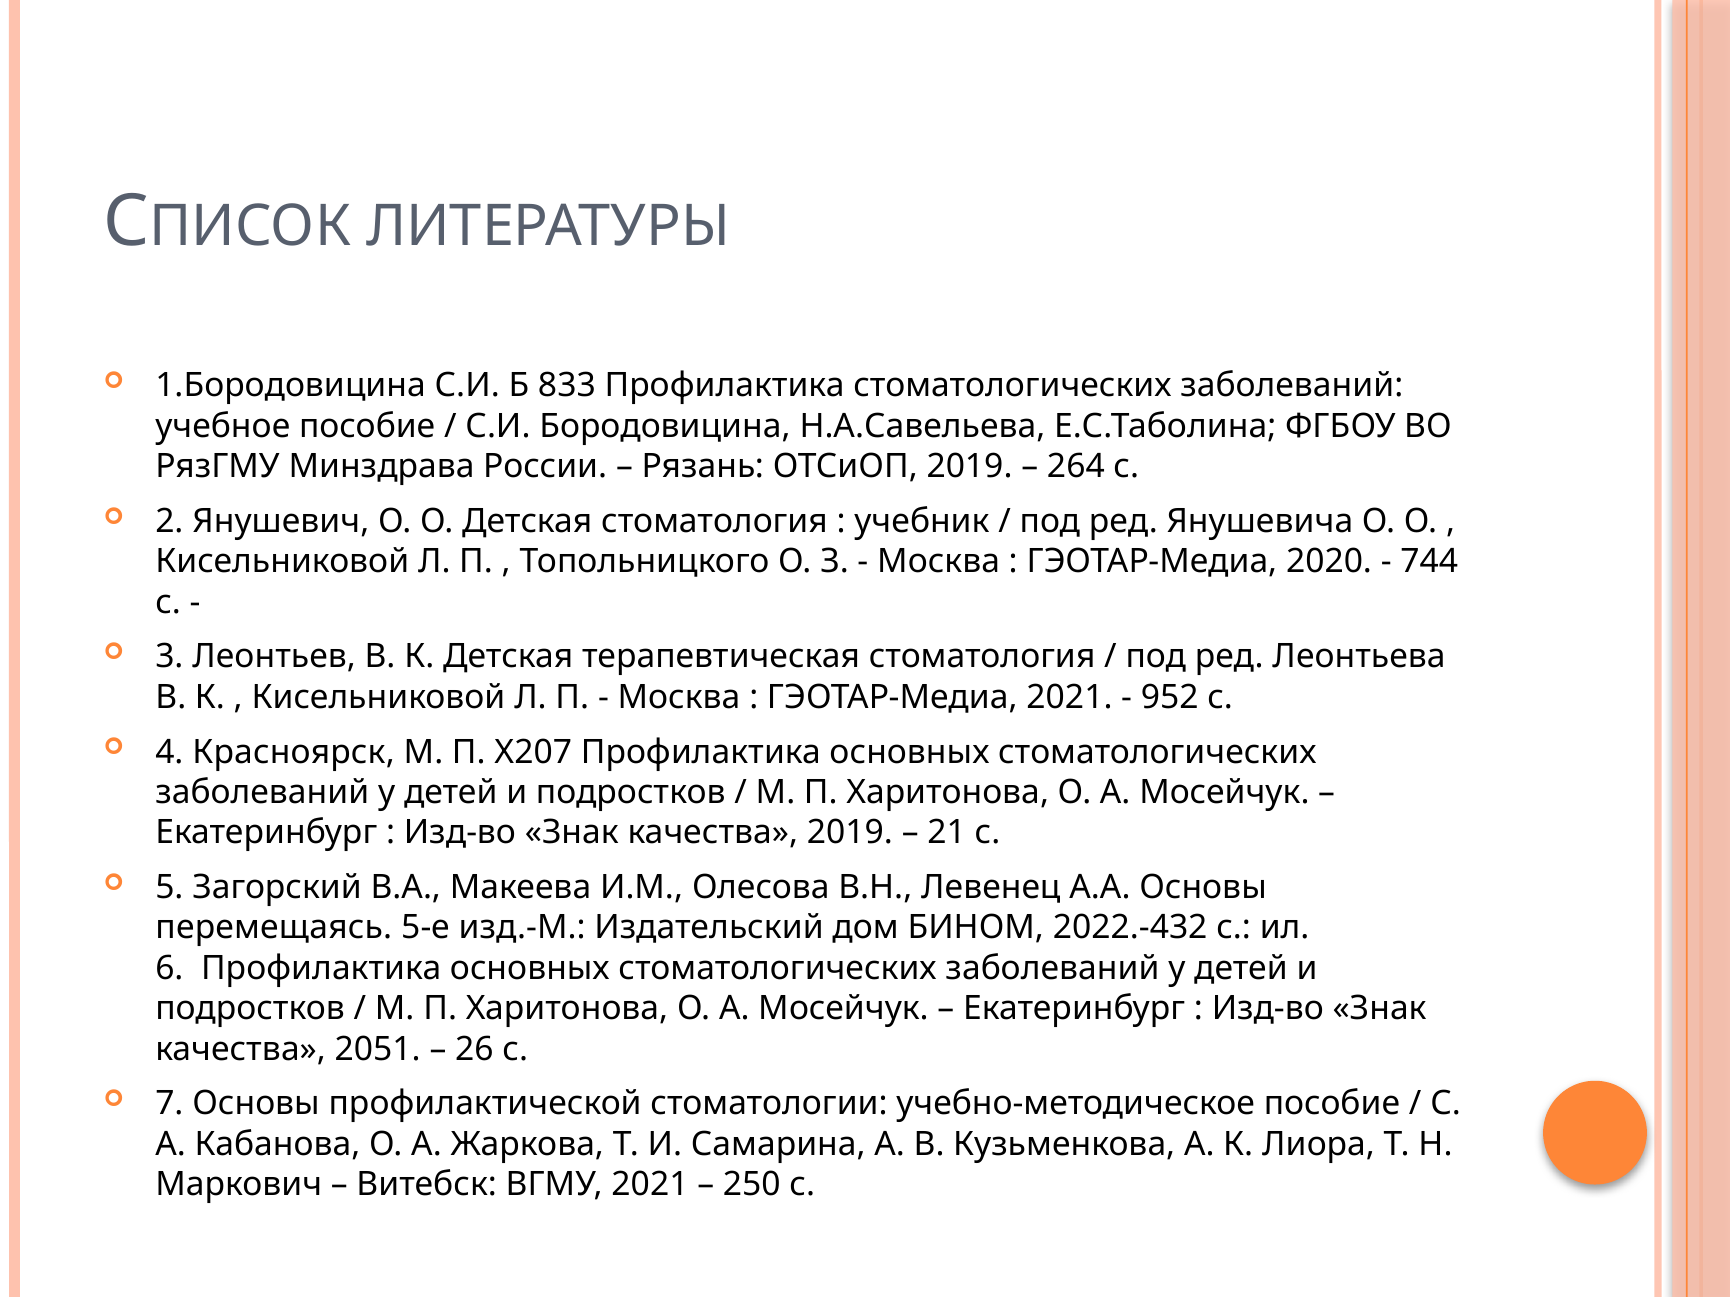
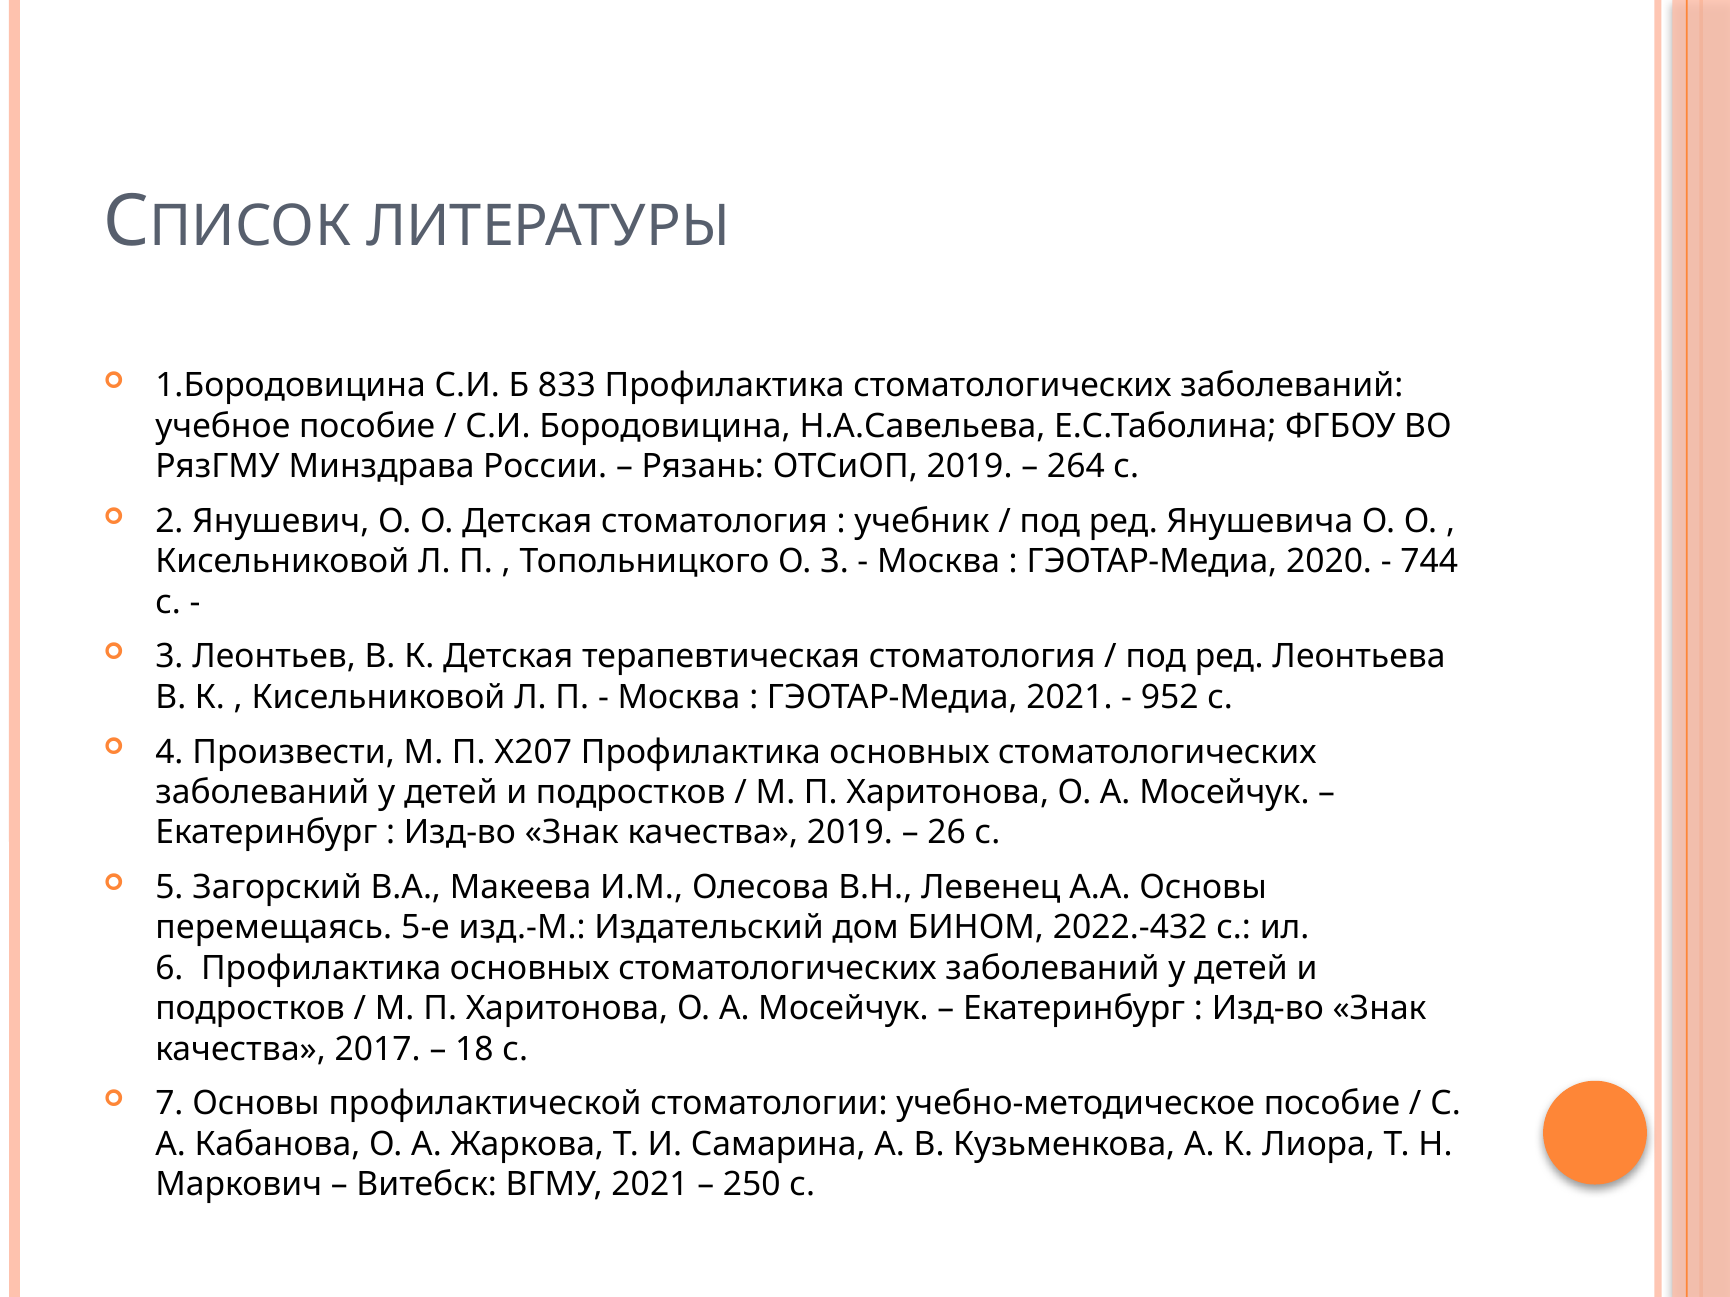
Красноярск: Красноярск -> Произвести (294, 752)
21: 21 -> 26 (947, 833)
2051: 2051 -> 2017 (378, 1049)
26: 26 -> 18 (474, 1049)
